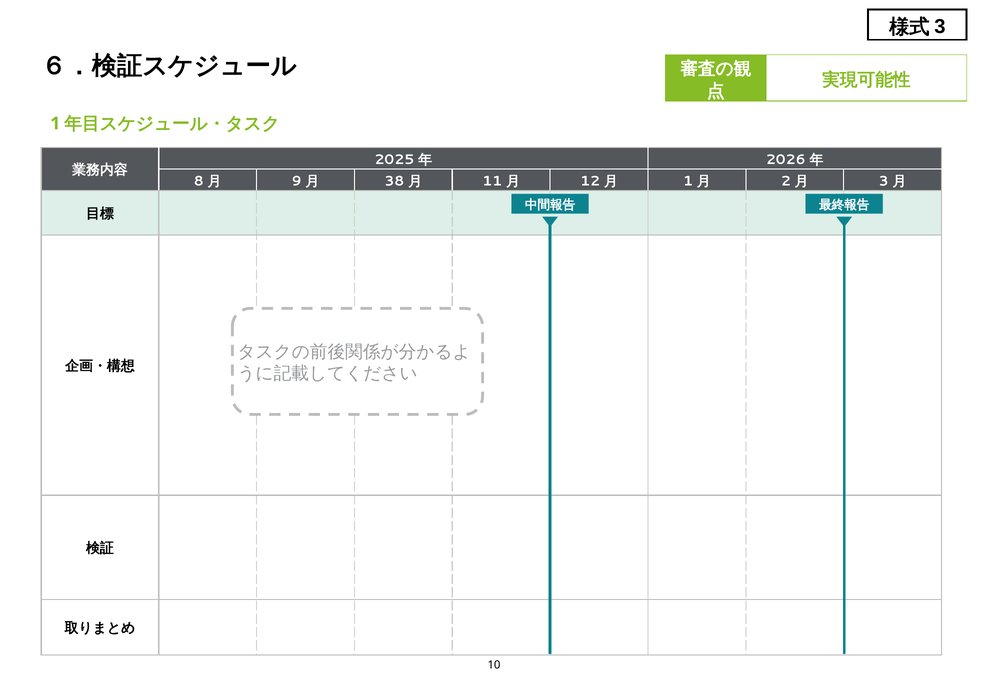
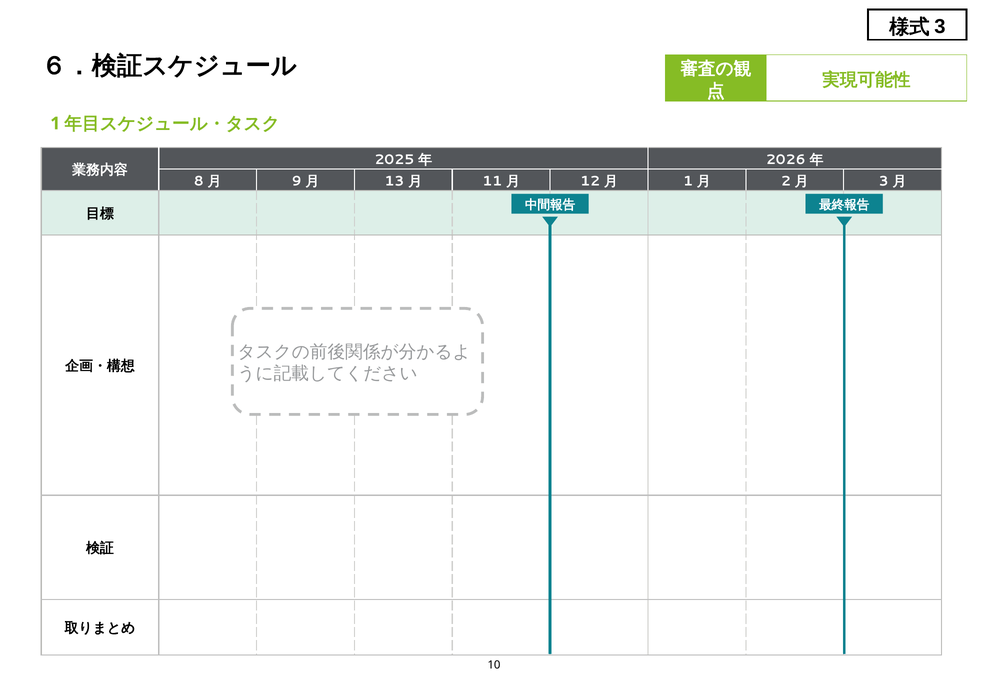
38: 38 -> 13 (394, 181)
